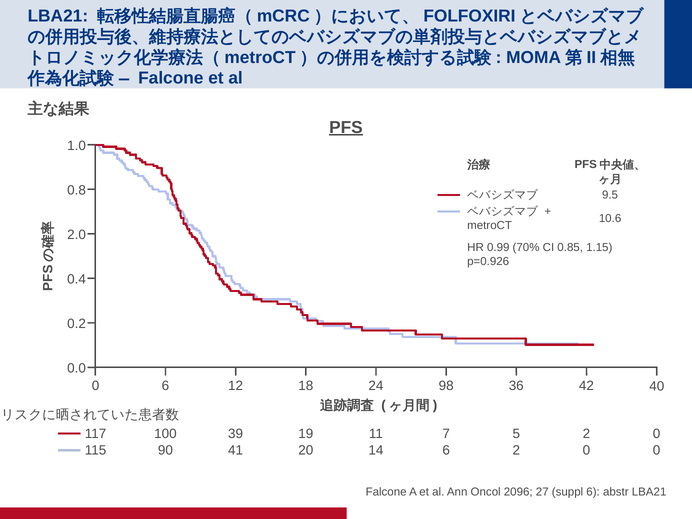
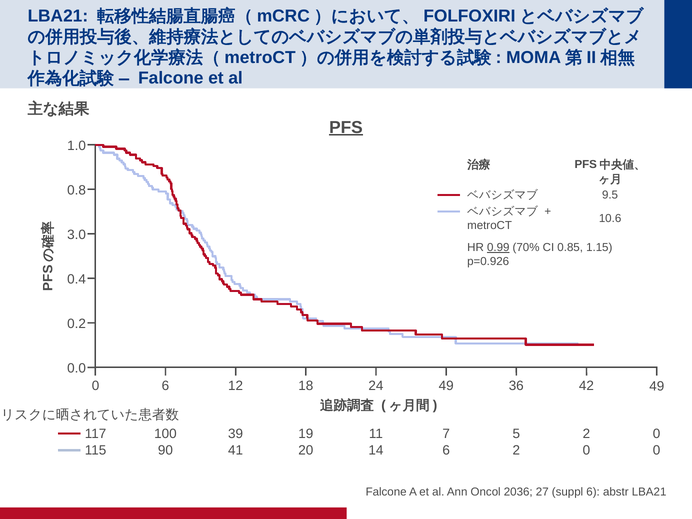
2.0: 2.0 -> 3.0 (77, 235)
0.99 underline: none -> present (498, 248)
18 98: 98 -> 49 (446, 386)
42 40: 40 -> 49 (657, 386)
2096: 2096 -> 2036 (518, 492)
